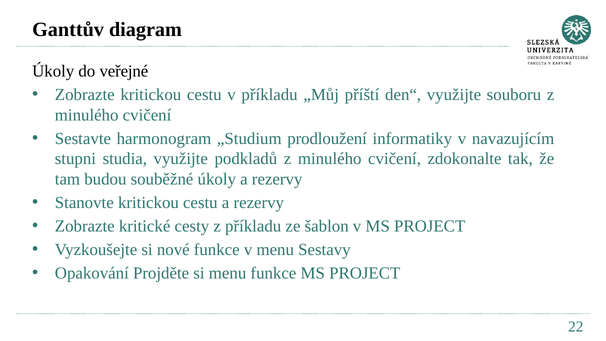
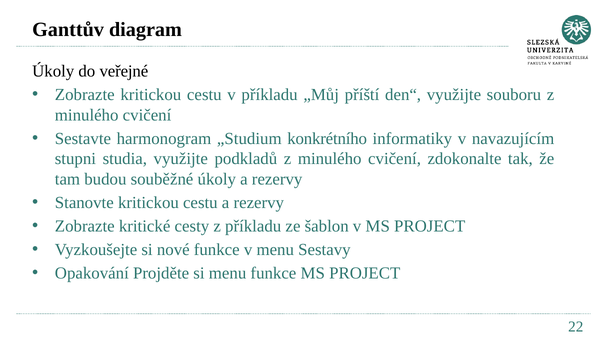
prodloužení: prodloužení -> konkrétního (327, 139)
